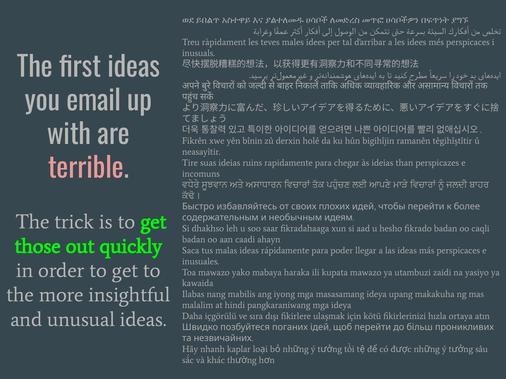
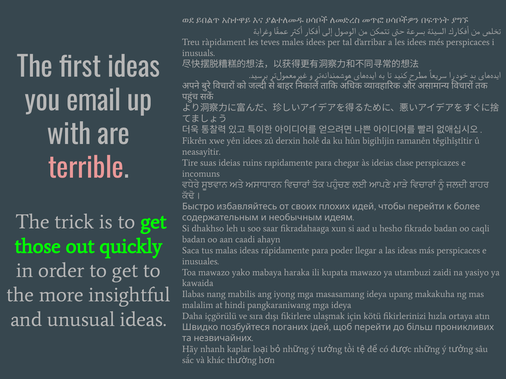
yên bînin: bînin -> idees (252, 141)
than: than -> clase (405, 163)
